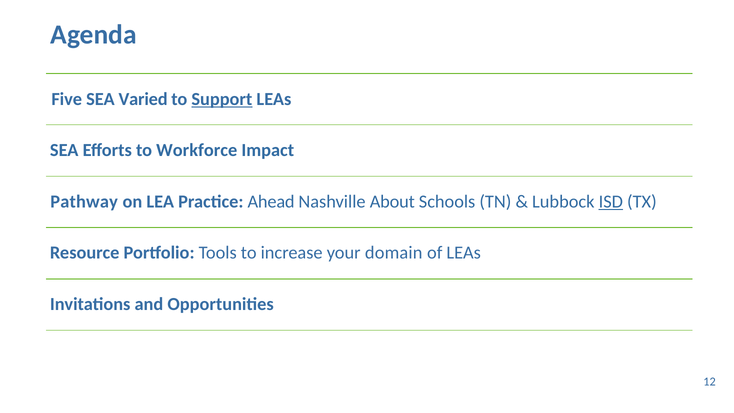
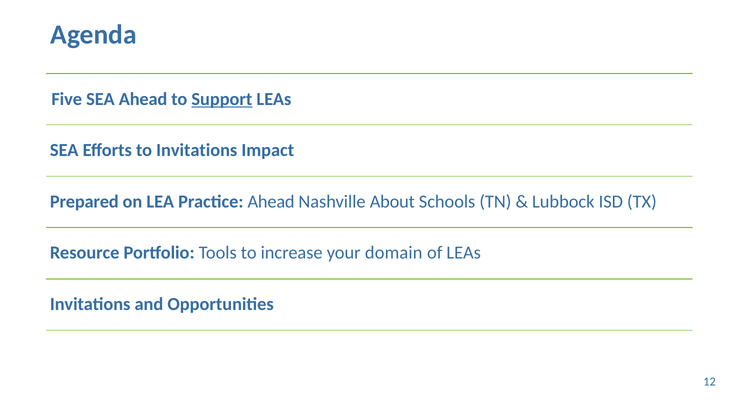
SEA Varied: Varied -> Ahead (143, 99)
to Workforce: Workforce -> Invitations (197, 150)
Pathway: Pathway -> Prepared (84, 201)
ISD underline: present -> none (611, 201)
